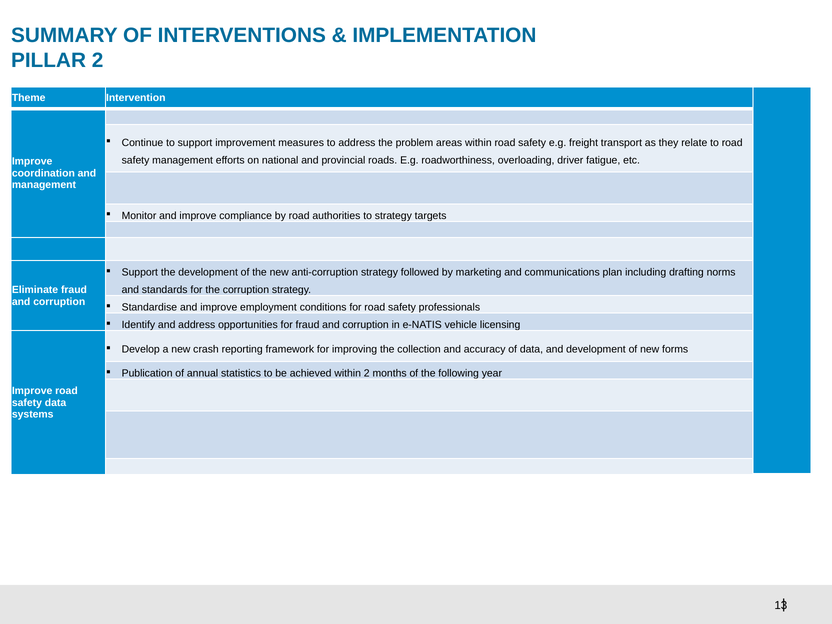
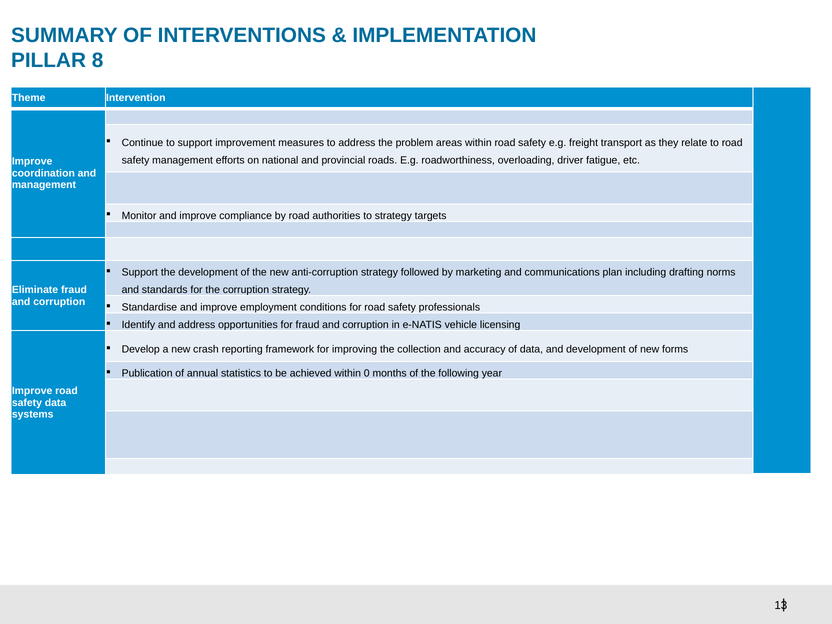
PILLAR 2: 2 -> 8 (98, 60)
within 2: 2 -> 0 (367, 373)
